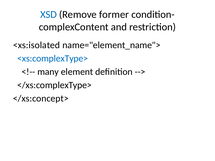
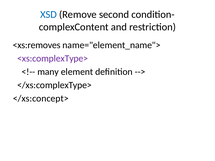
former: former -> second (114, 15)
<xs:isolated: <xs:isolated -> <xs:removes (37, 45)
<xs:complexType> colour: blue -> purple (53, 58)
